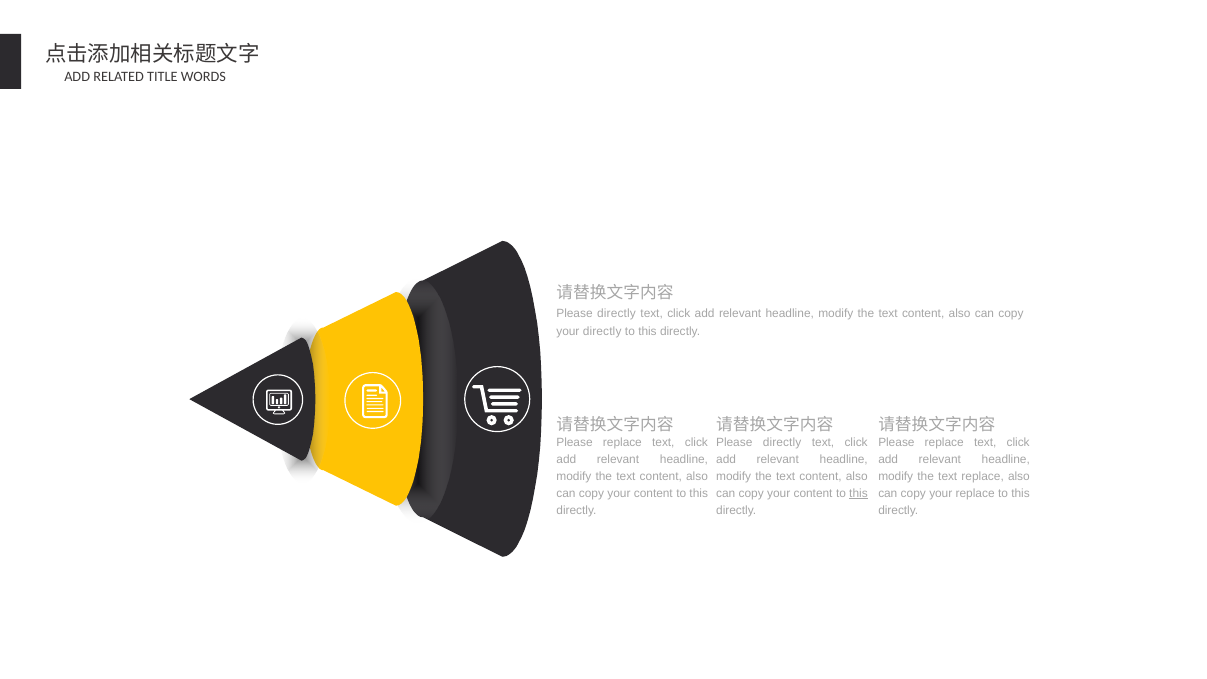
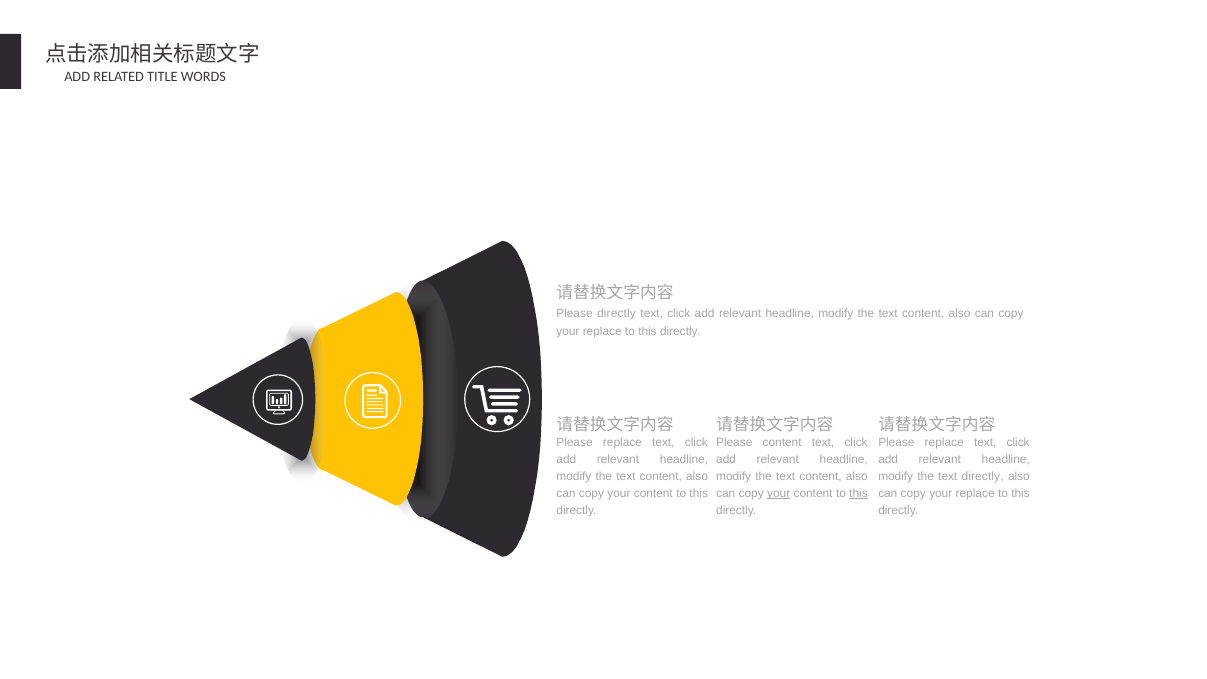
directly: directly -> replace (602, 331)
directly: directly -> content (782, 442)
text replace: replace -> directly (983, 476)
your underline: none -> present (779, 494)
